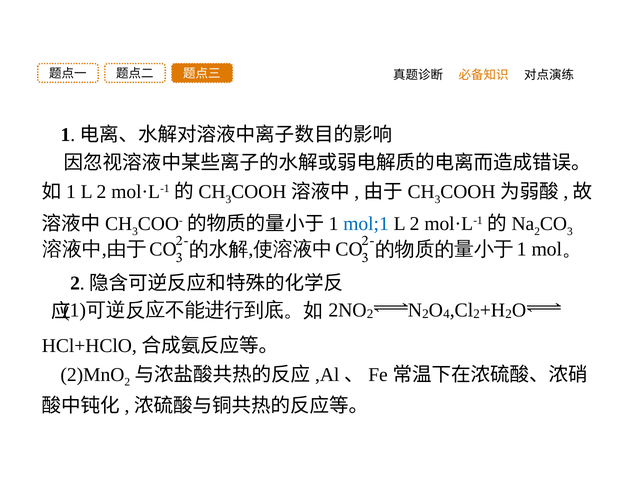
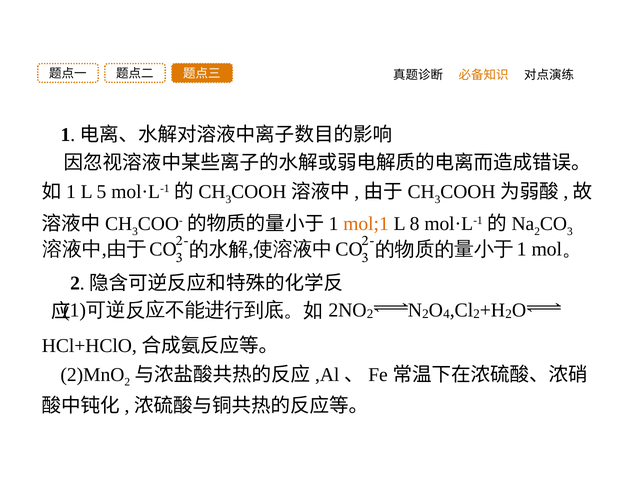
2: 2 -> 5 (102, 192)
mol;1 colour: blue -> orange (366, 224)
2: 2 -> 8 (415, 224)
